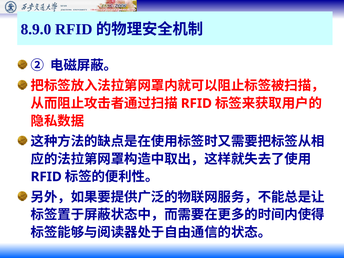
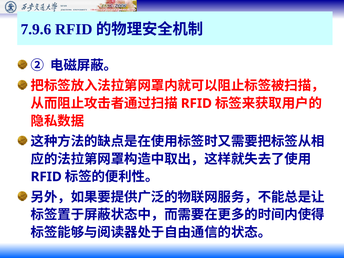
8.9.0: 8.9.0 -> 7.9.6 (36, 29)
